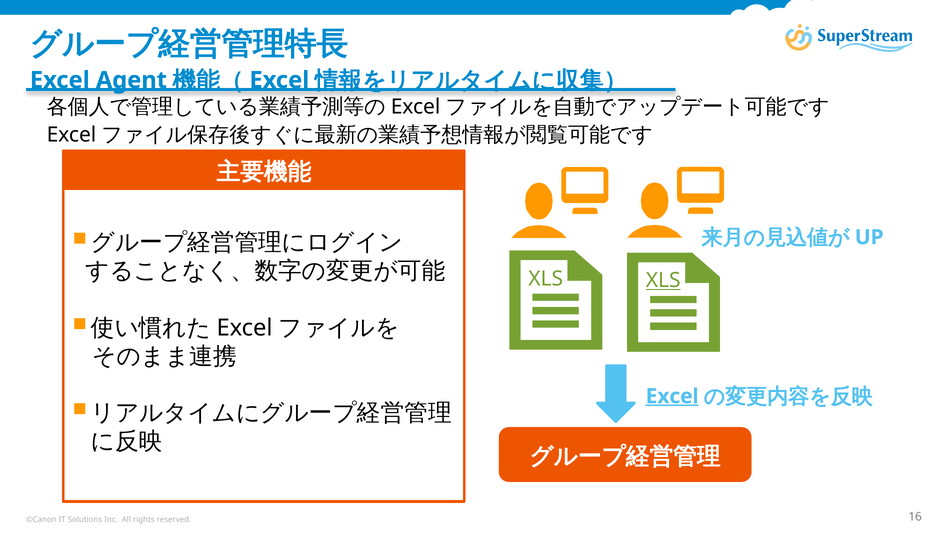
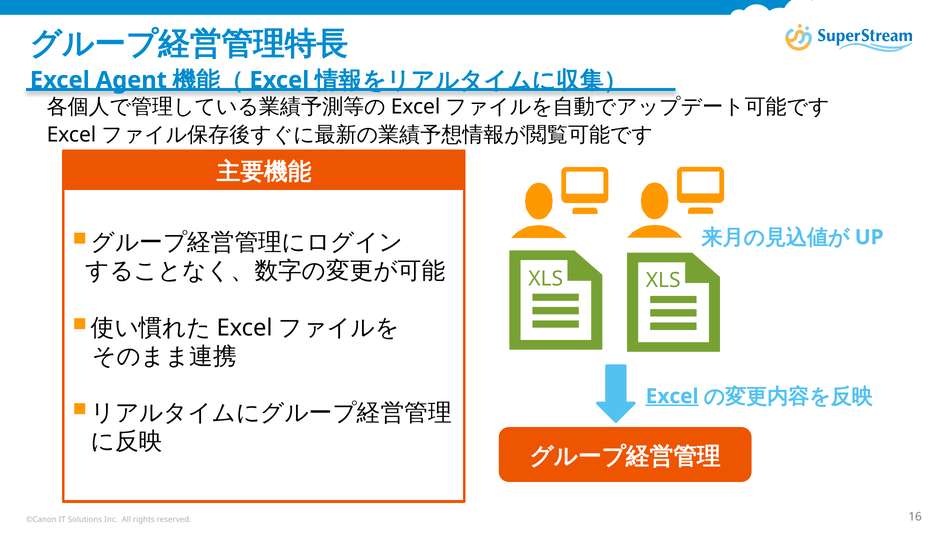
XLS underline: present -> none (663, 281)
